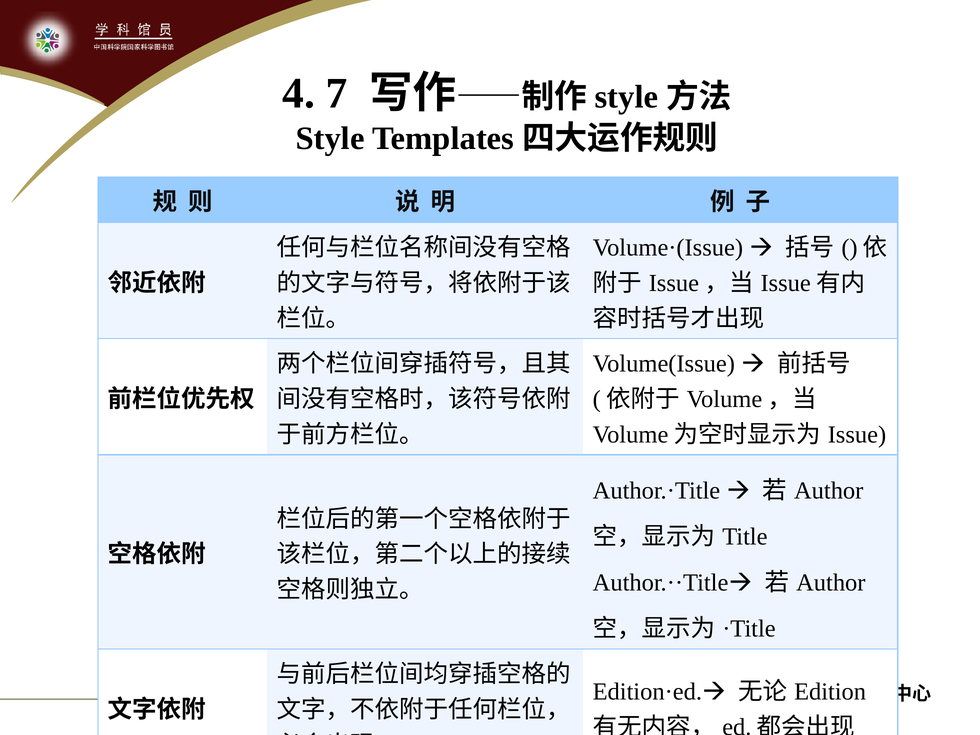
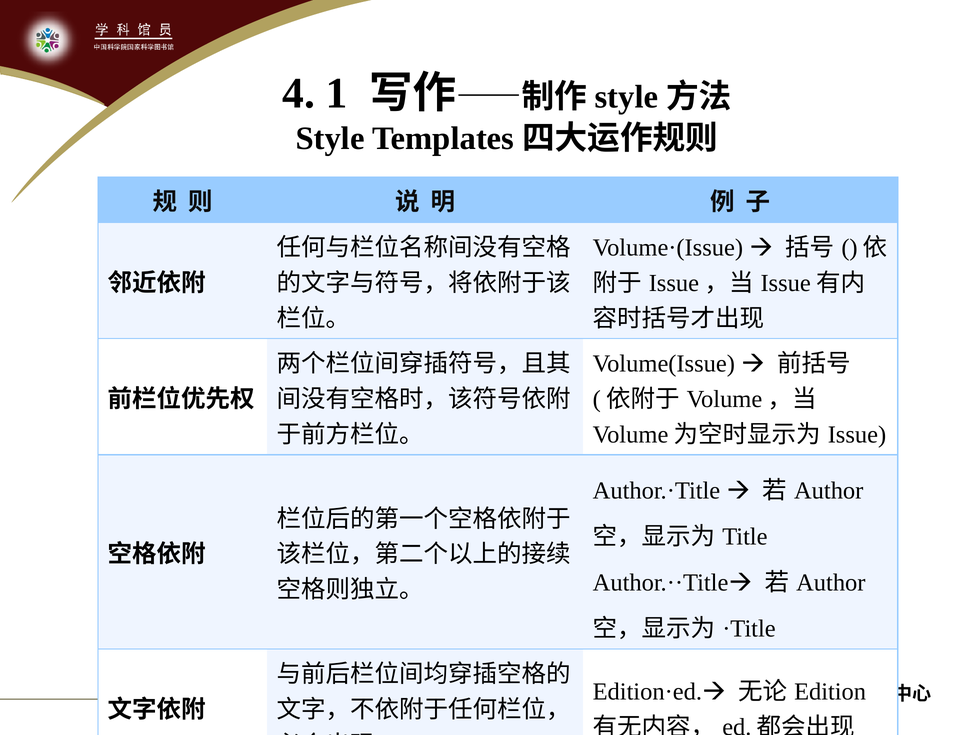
7: 7 -> 1 (337, 94)
